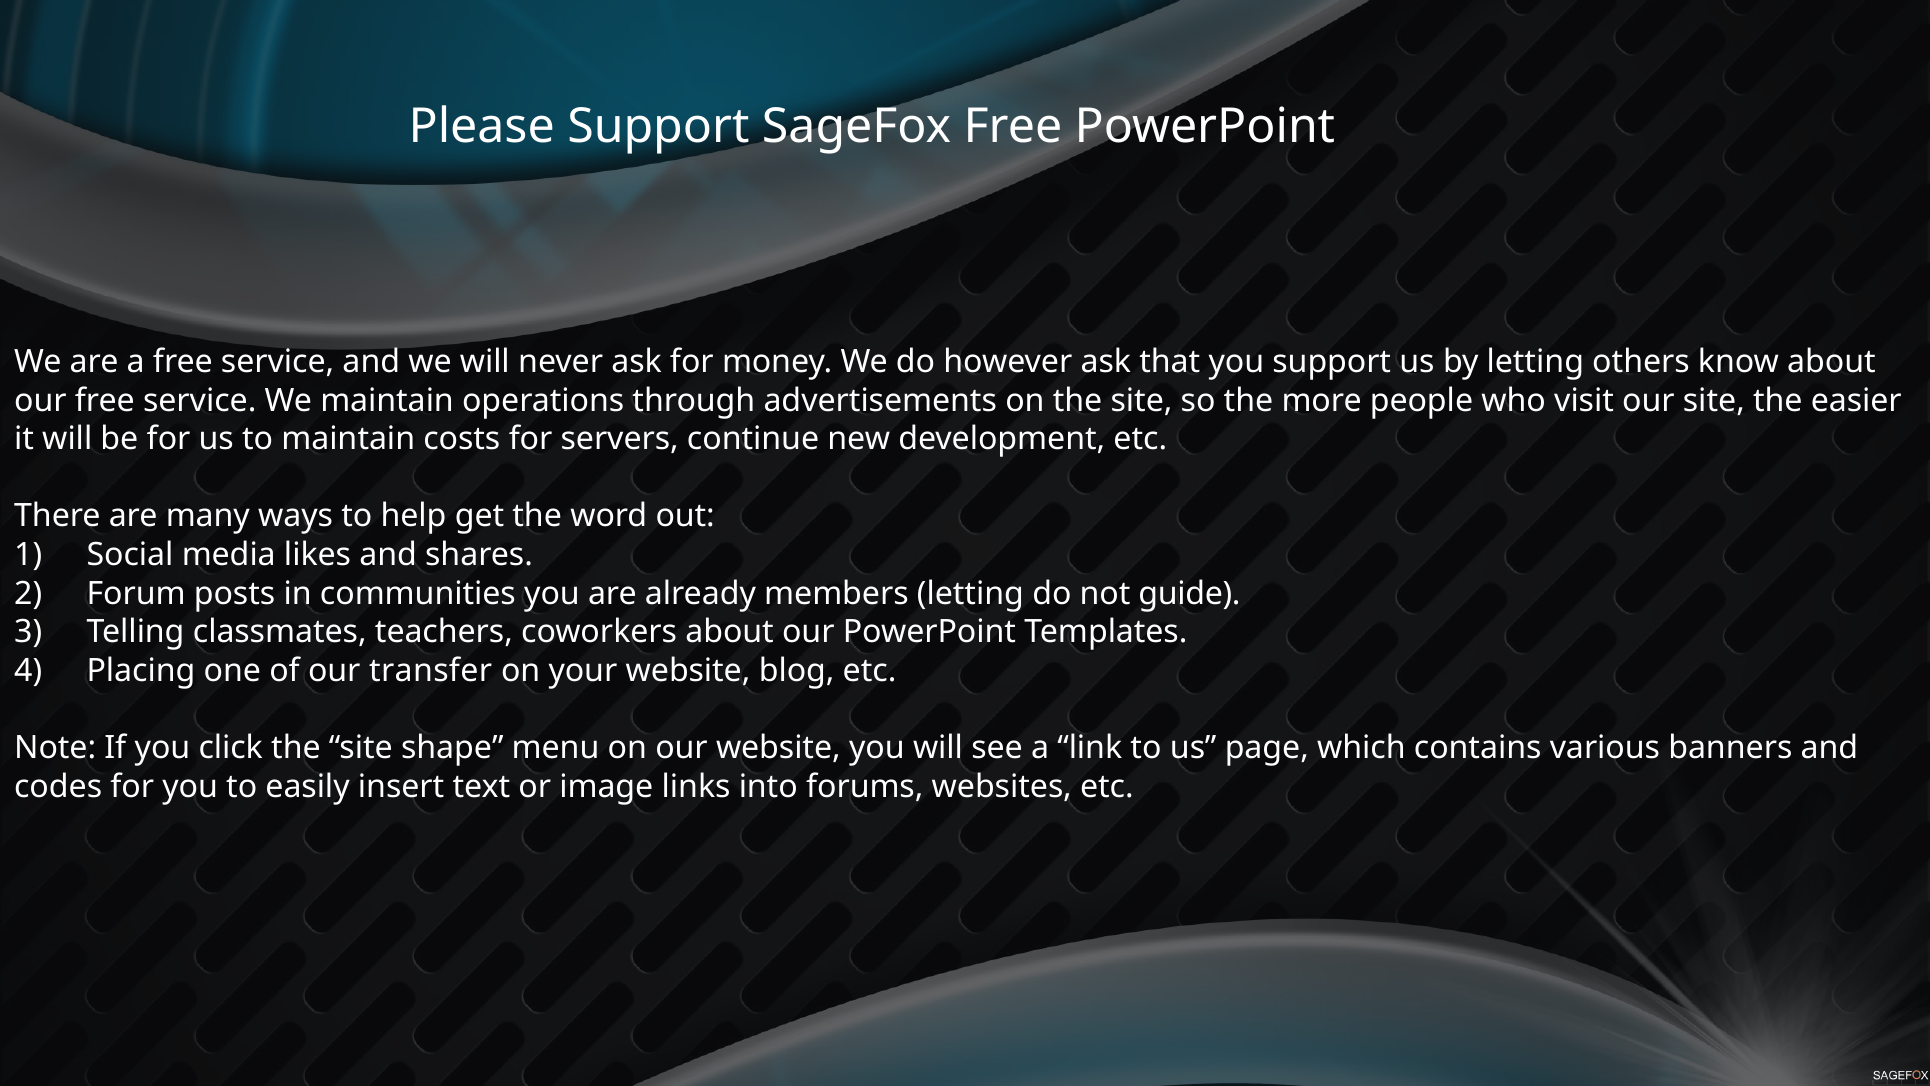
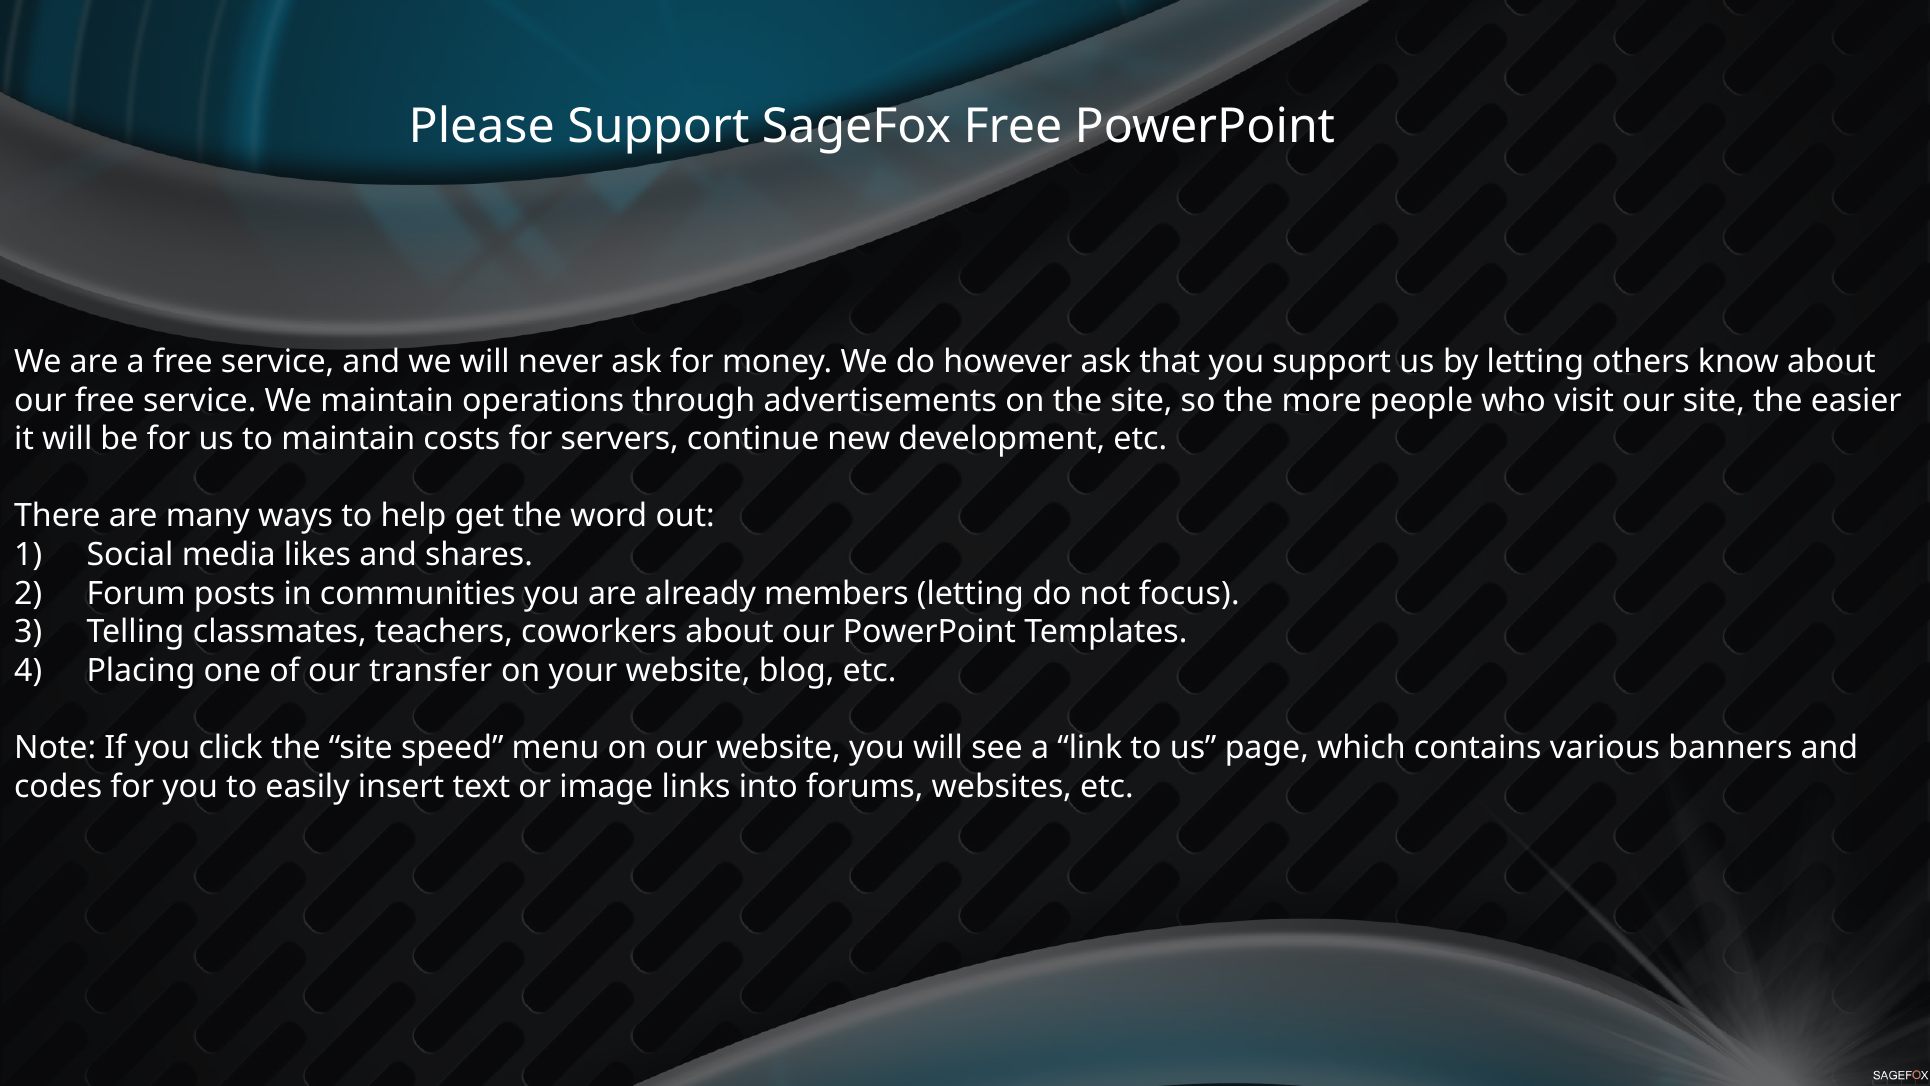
guide: guide -> focus (1189, 593)
shape: shape -> speed (452, 748)
